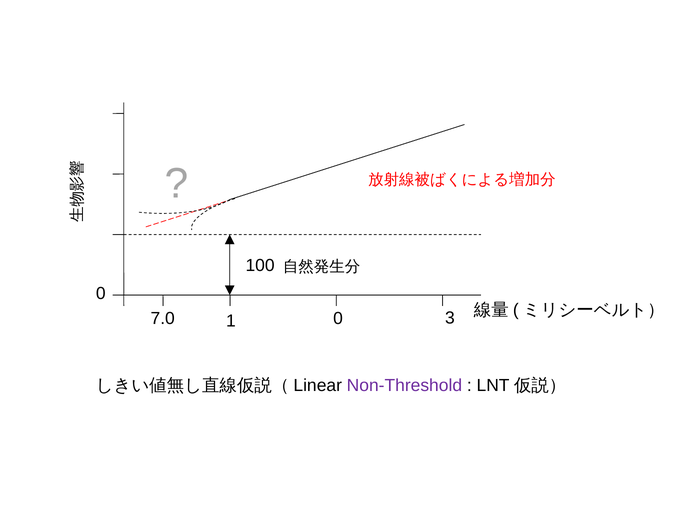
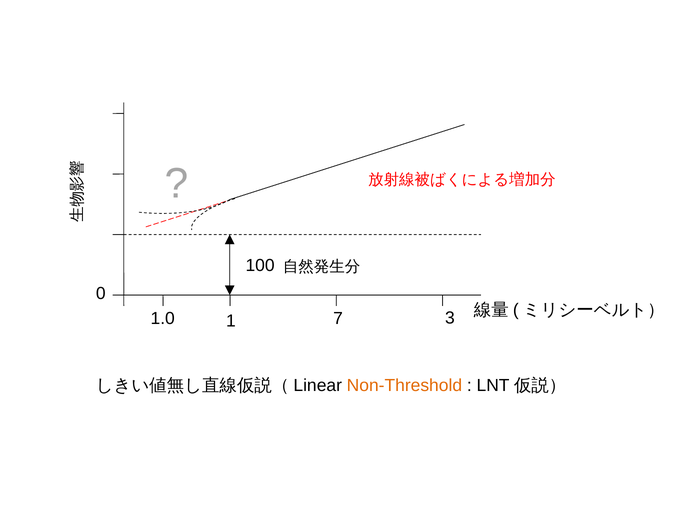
7.0: 7.0 -> 1.0 (163, 318)
1 0: 0 -> 7 (338, 318)
Non-Threshold colour: purple -> orange (404, 385)
